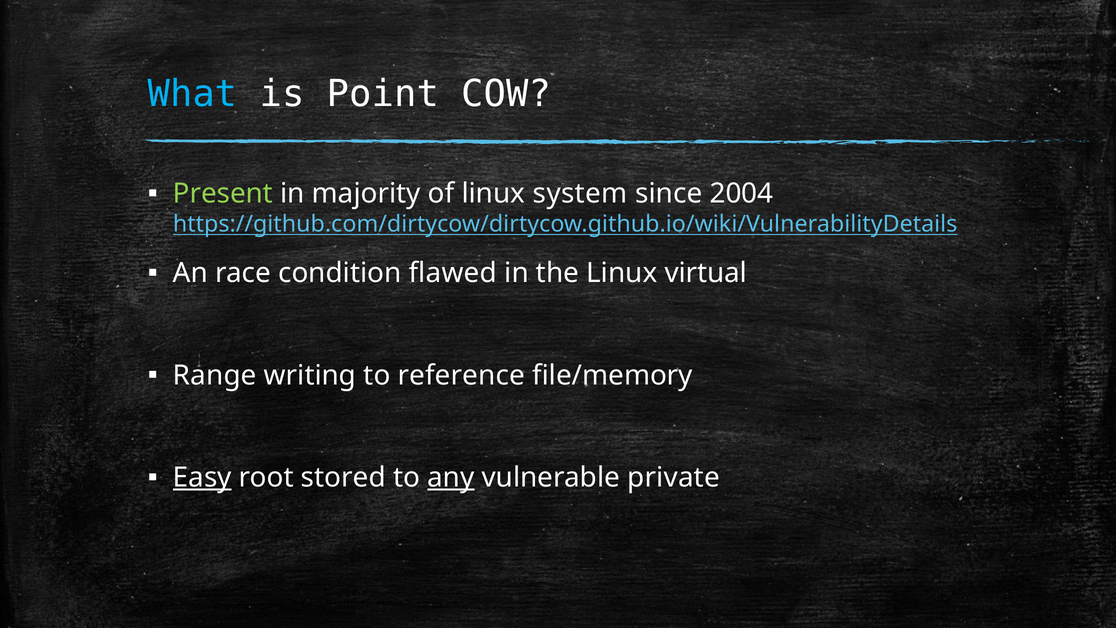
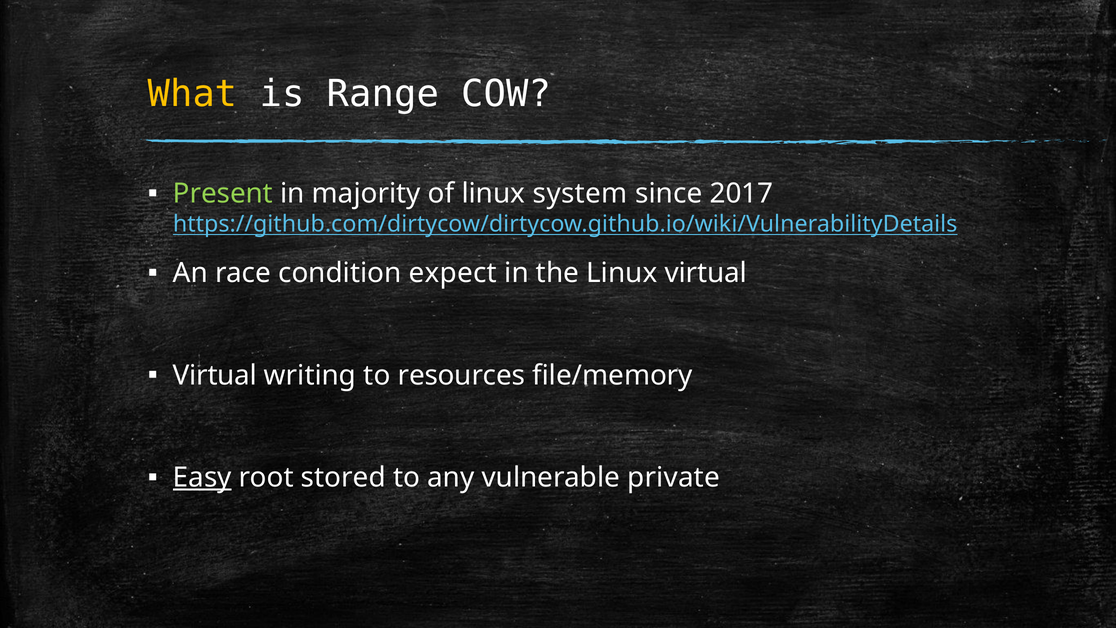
What colour: light blue -> yellow (193, 94)
Point: Point -> Range (383, 94)
2004: 2004 -> 2017 (741, 194)
flawed: flawed -> expect (453, 273)
Range: Range -> Virtual (215, 375)
reference: reference -> resources (461, 375)
any underline: present -> none (451, 477)
